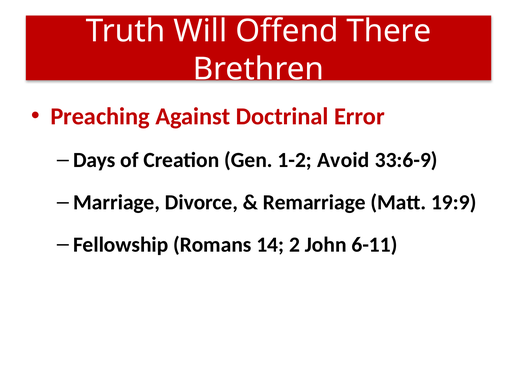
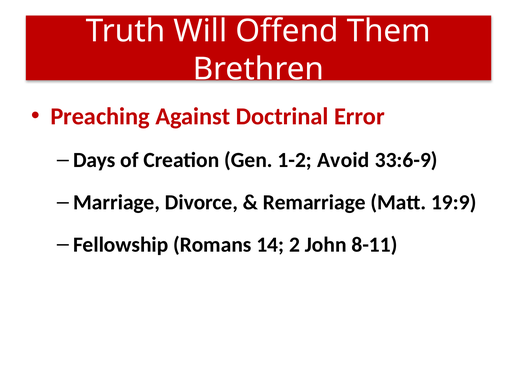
There: There -> Them (389, 31)
6-11: 6-11 -> 8-11 (374, 245)
